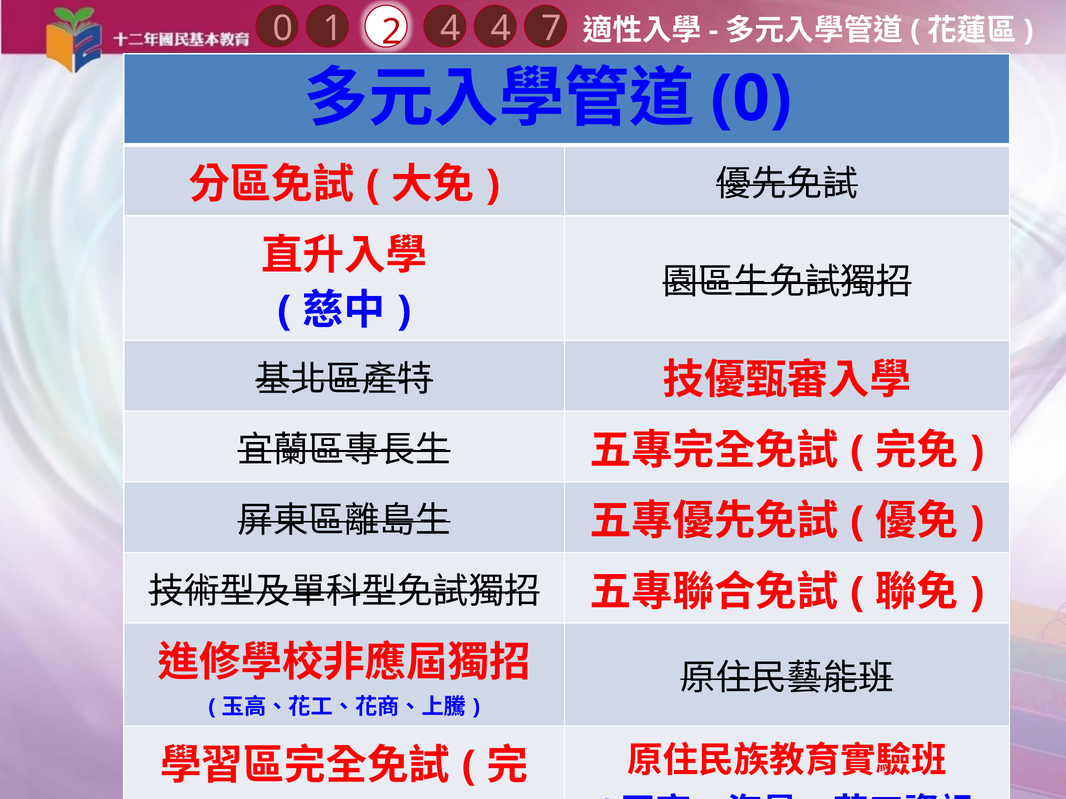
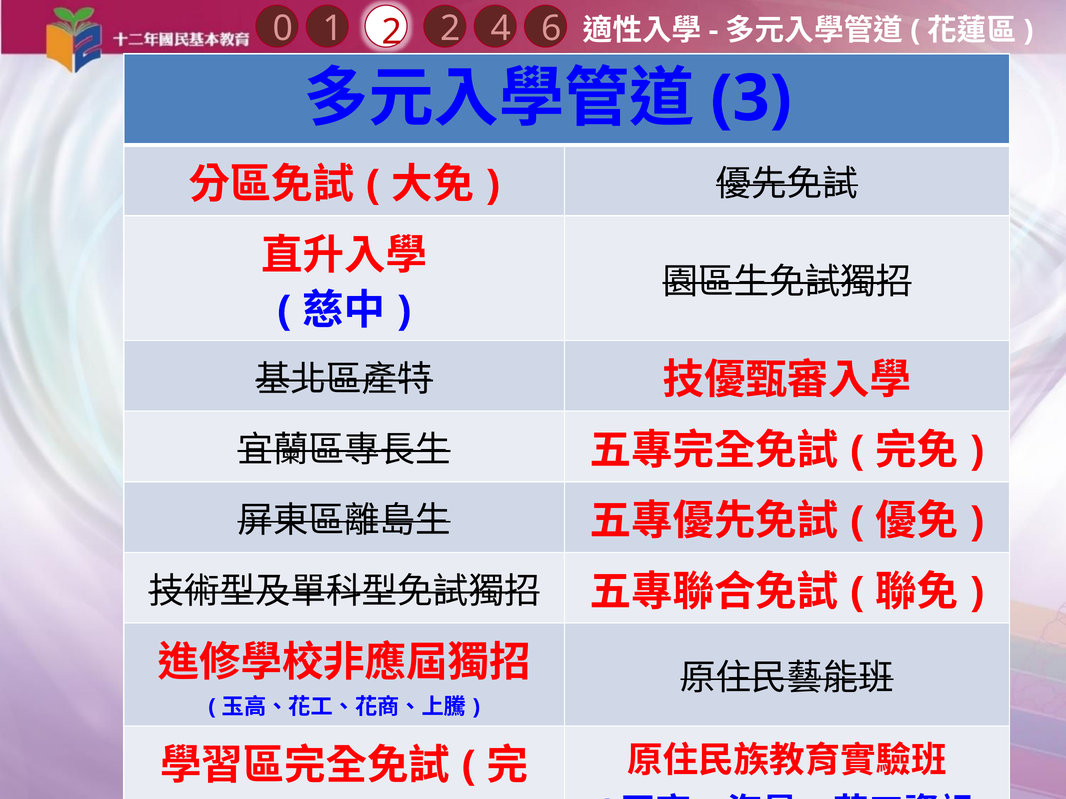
7: 7 -> 6 (551, 29)
2 4: 4 -> 2 (451, 29)
0: 0 -> 3 (751, 99)
